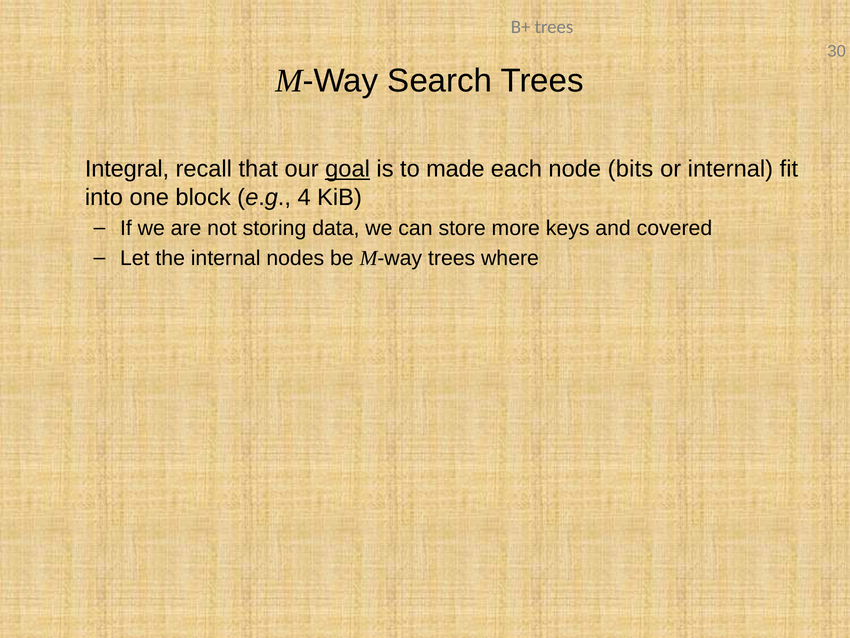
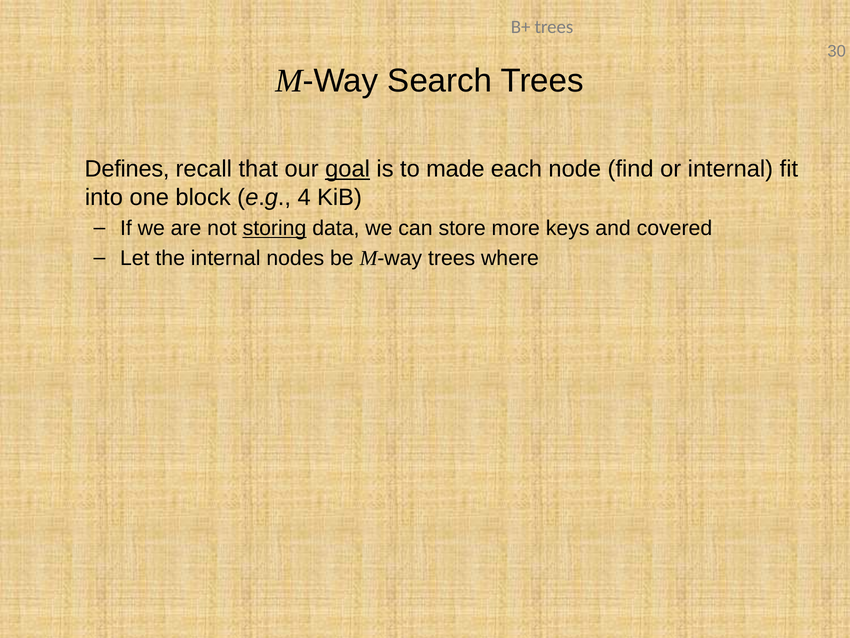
Integral: Integral -> Defines (127, 169)
bits: bits -> find (631, 169)
storing underline: none -> present (275, 228)
